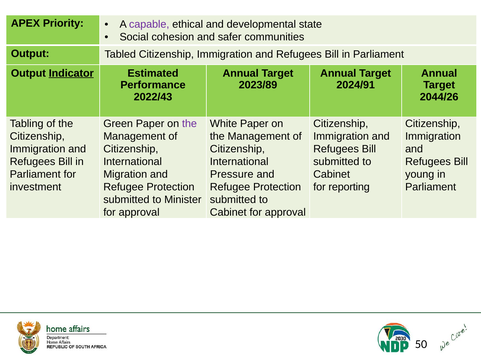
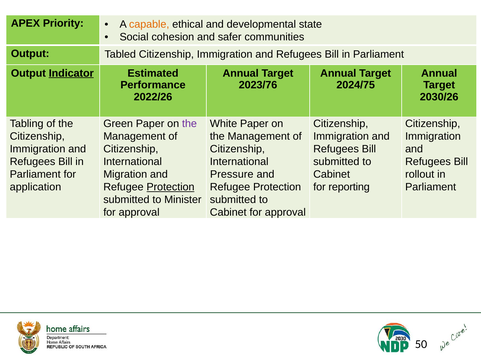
capable colour: purple -> orange (149, 24)
2023/89: 2023/89 -> 2023/76 (258, 85)
2024/91: 2024/91 -> 2024/75 (356, 85)
2022/43: 2022/43 -> 2022/26 (153, 97)
2044/26: 2044/26 -> 2030/26 (439, 97)
young: young -> rollout (420, 175)
investment: investment -> application (35, 187)
Protection underline: none -> present (170, 187)
